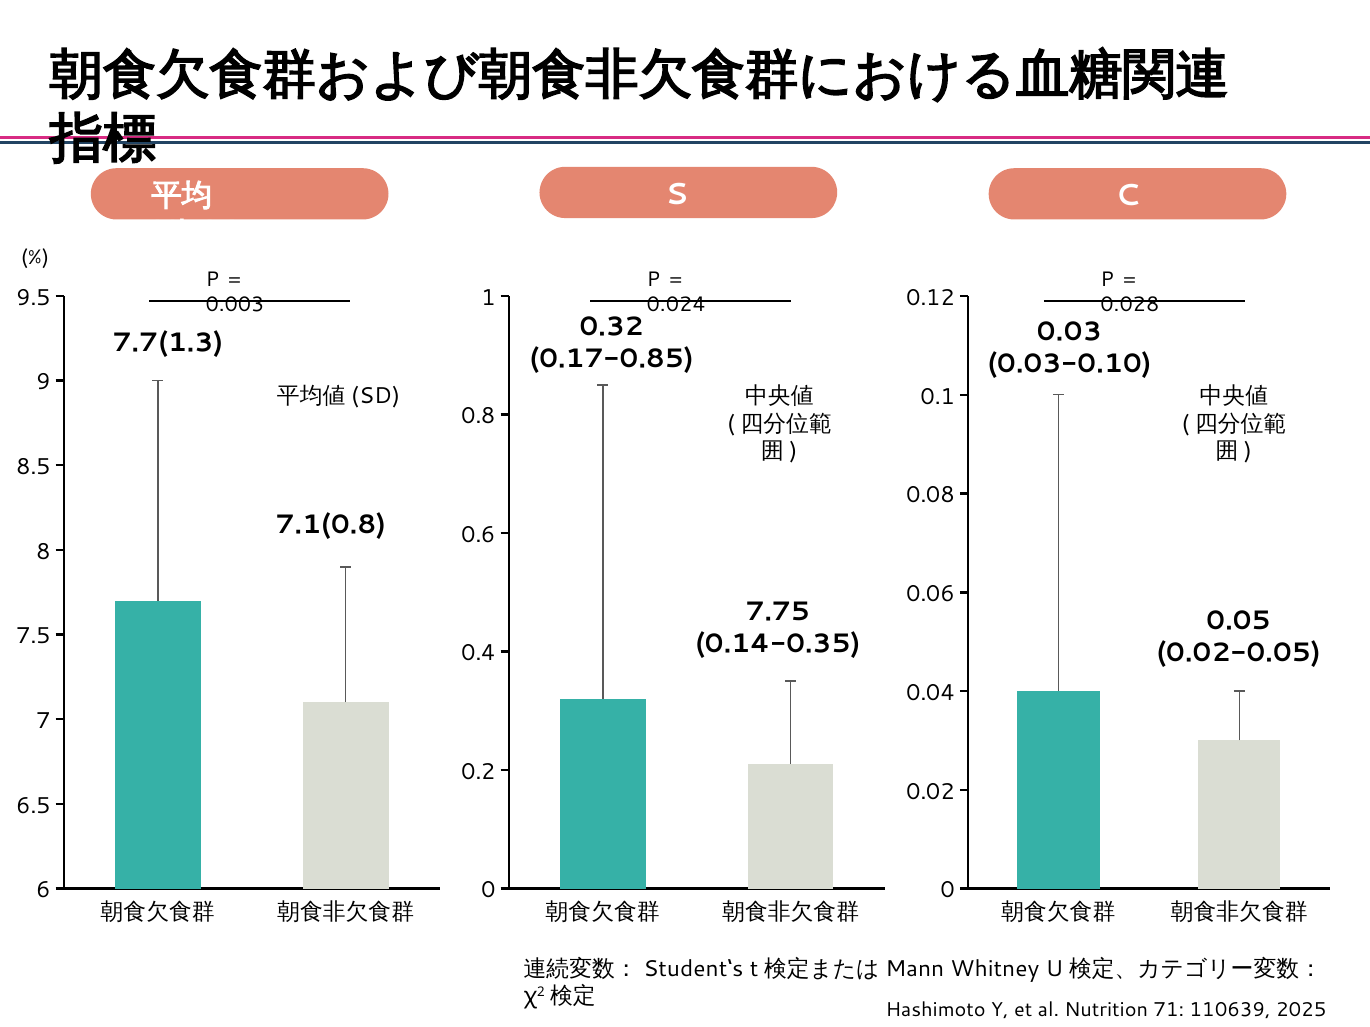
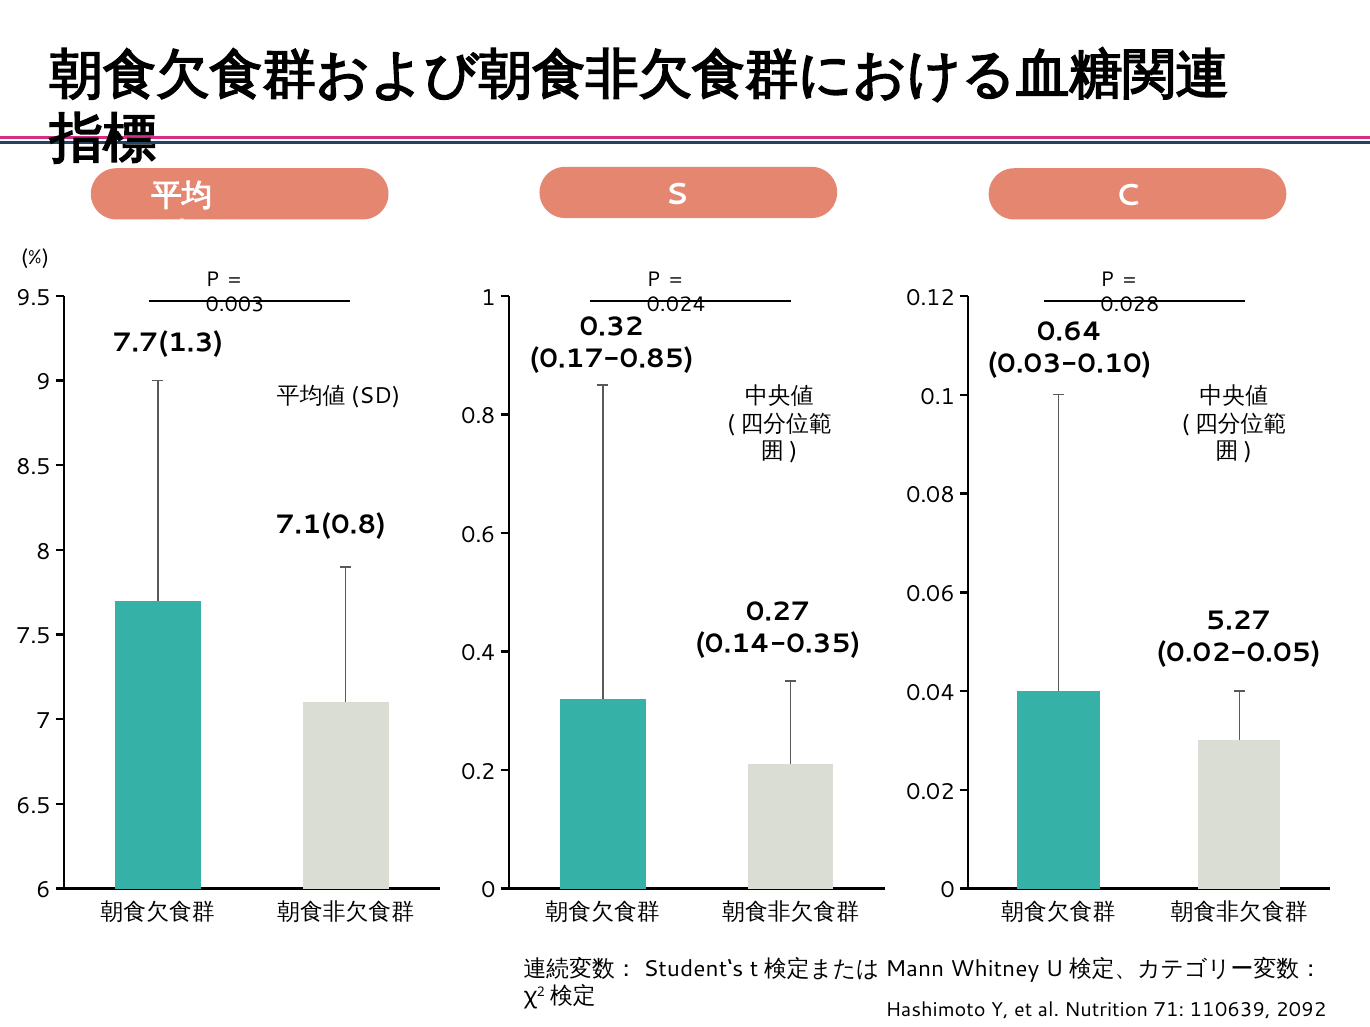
0.03: 0.03 -> 0.64 (1069, 332)
7.75: 7.75 -> 0.27 (778, 612)
0.05: 0.05 -> 5.27 (1238, 621)
2025: 2025 -> 2092 (1301, 1010)
